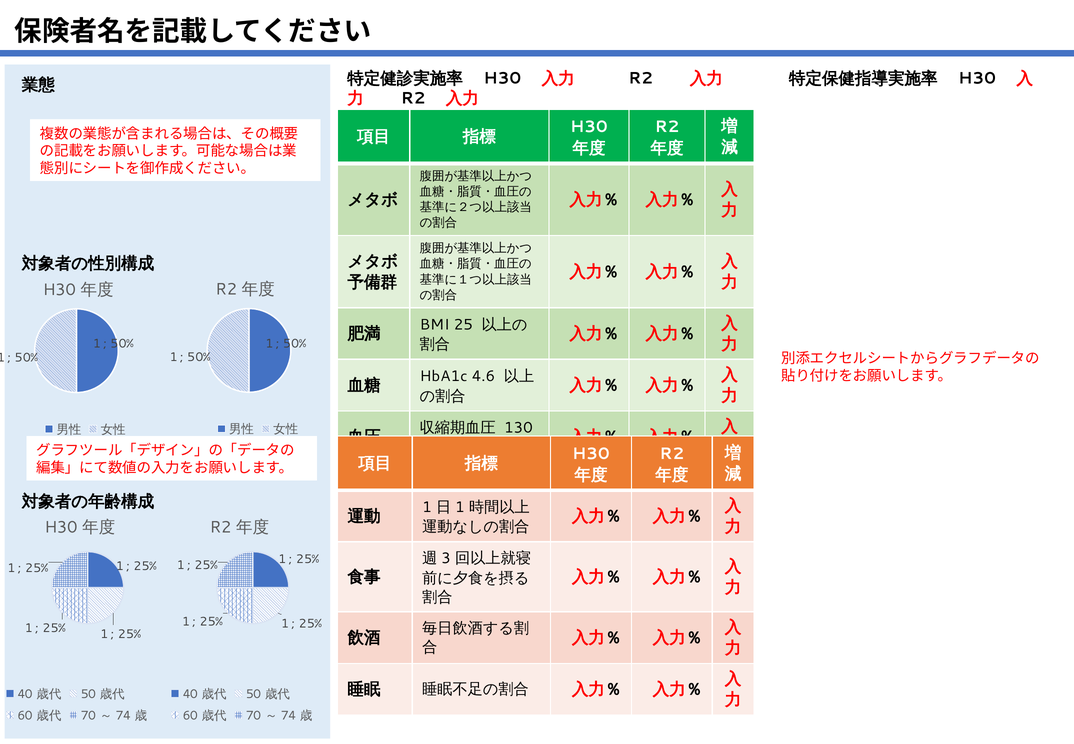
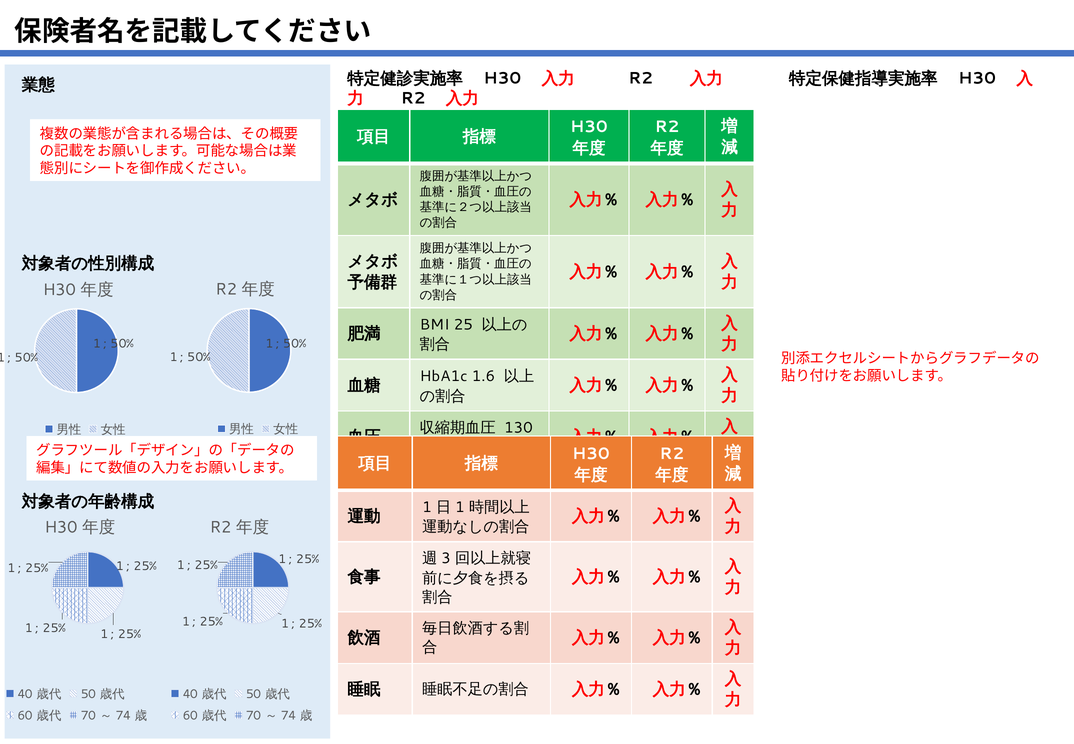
4.6: 4.6 -> 1.6 (483, 376)
